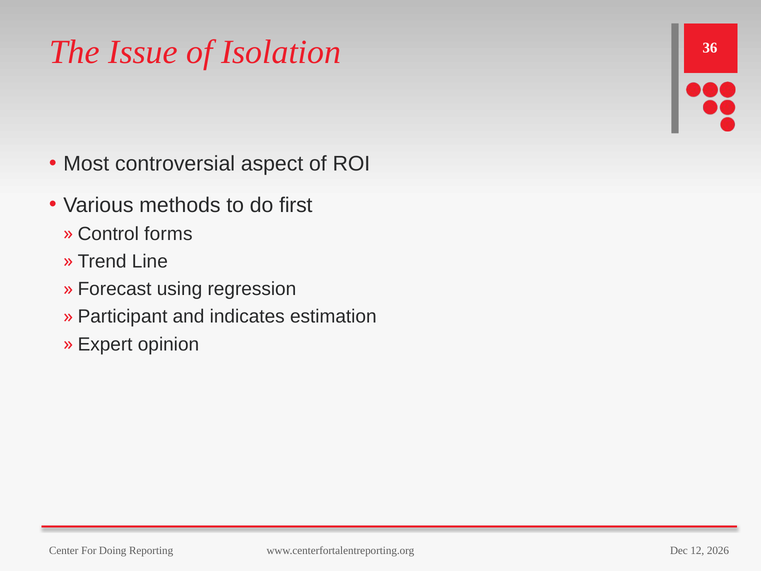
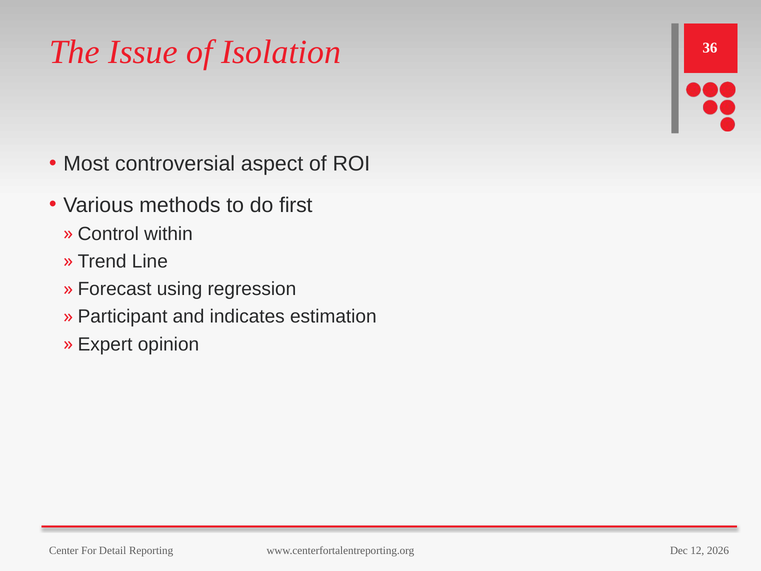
forms: forms -> within (168, 234)
Doing: Doing -> Detail (113, 551)
